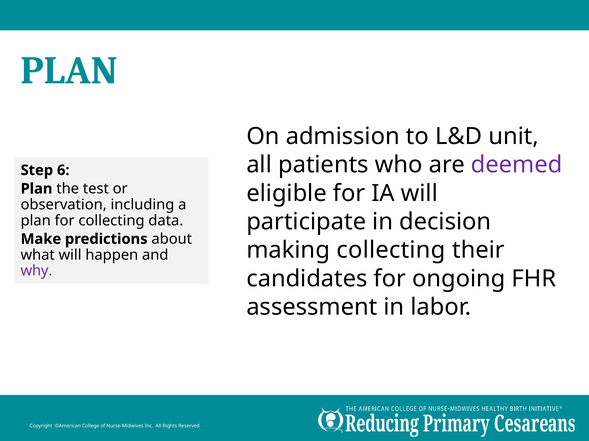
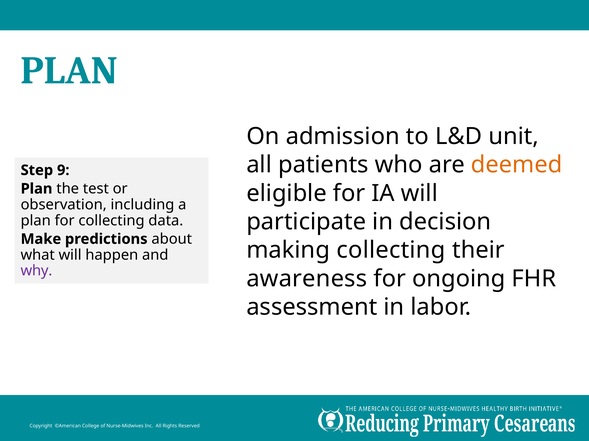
deemed colour: purple -> orange (517, 165)
6: 6 -> 9 (63, 170)
candidates: candidates -> awareness (307, 279)
